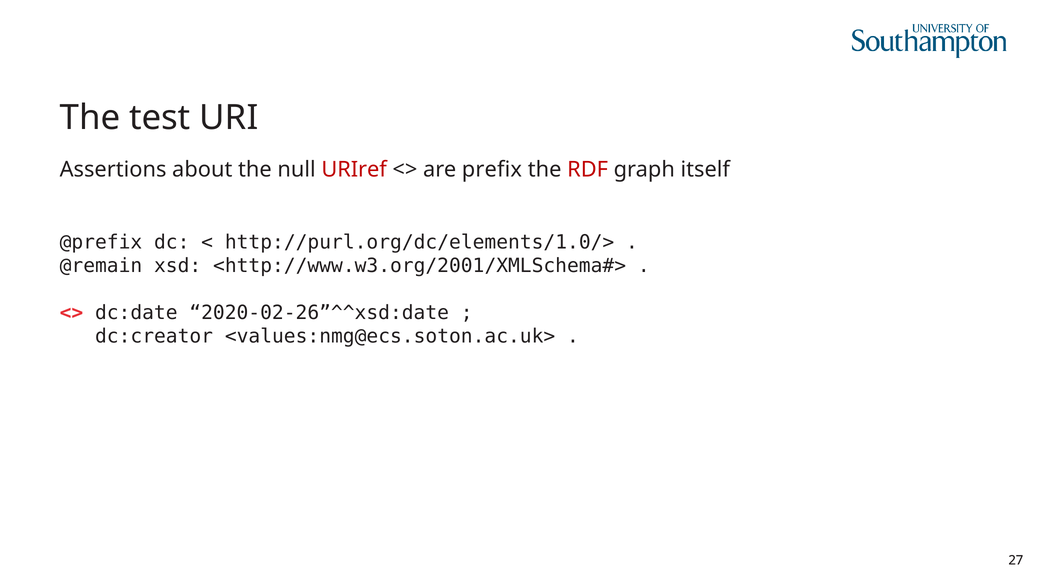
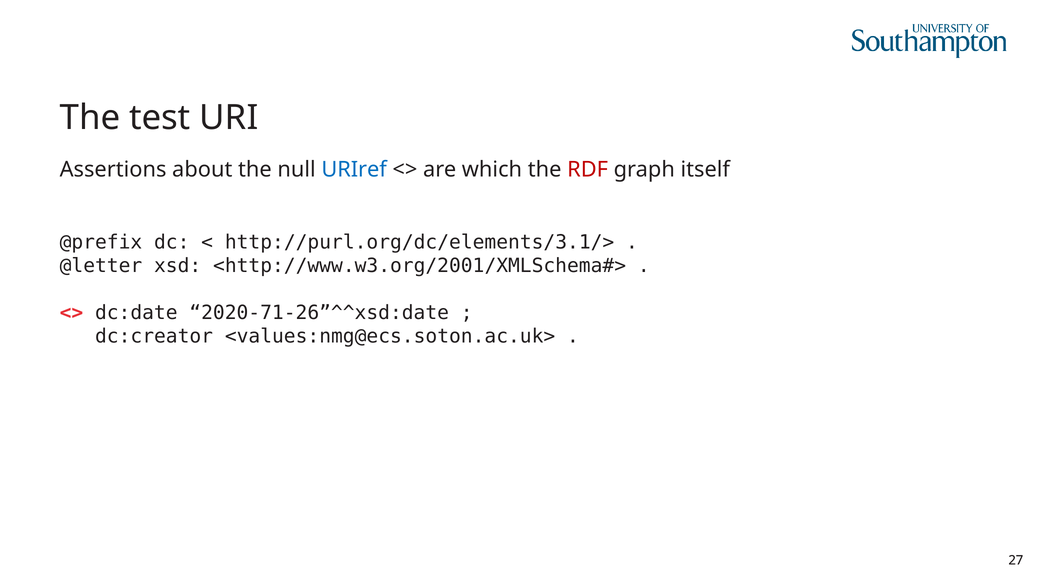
URIref colour: red -> blue (354, 170)
prefix: prefix -> which (492, 170)
http://purl.org/dc/elements/1.0/>: http://purl.org/dc/elements/1.0/> -> http://purl.org/dc/elements/3.1/> (420, 242)
@remain: @remain -> @letter (101, 266)
2020-02-26”^^xsd:date: 2020-02-26”^^xsd:date -> 2020-71-26”^^xsd:date (319, 313)
